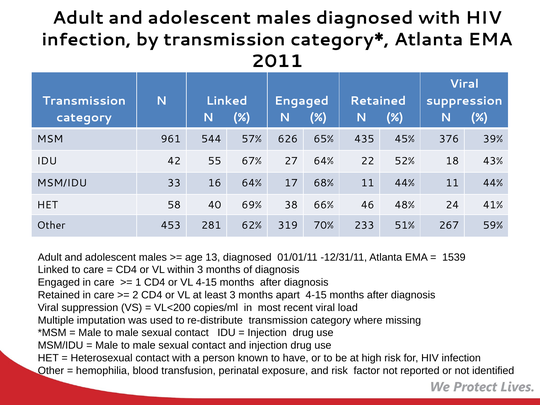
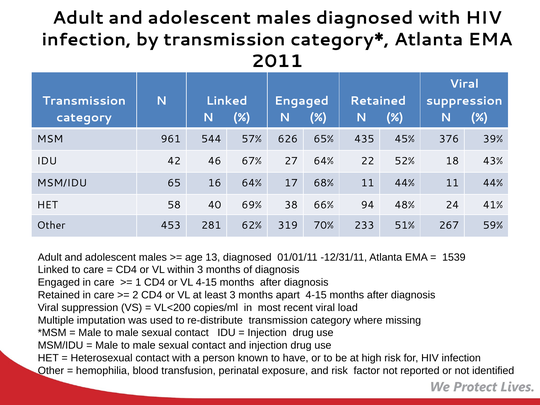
55: 55 -> 46 (215, 161)
33: 33 -> 65 (174, 183)
46: 46 -> 94 (368, 205)
